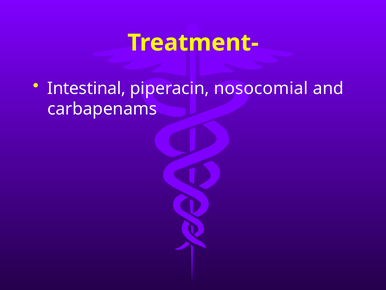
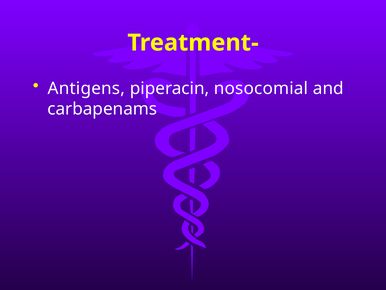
Intestinal: Intestinal -> Antigens (86, 88)
